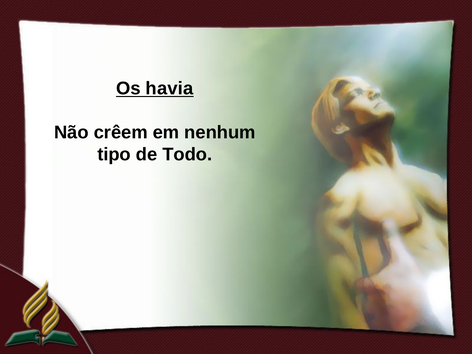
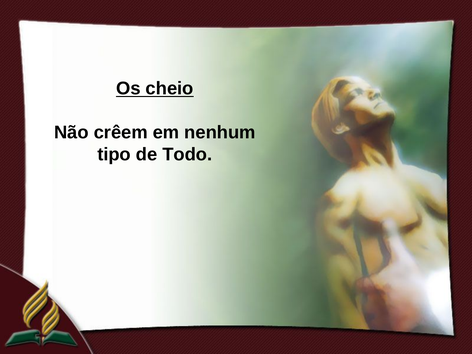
havia: havia -> cheio (170, 88)
